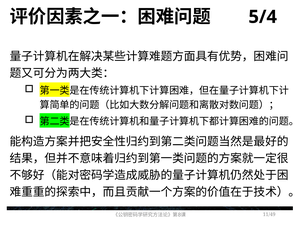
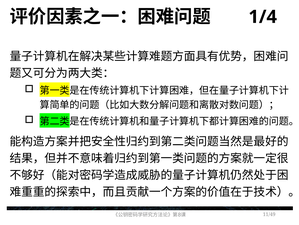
5/4: 5/4 -> 1/4 (263, 17)
